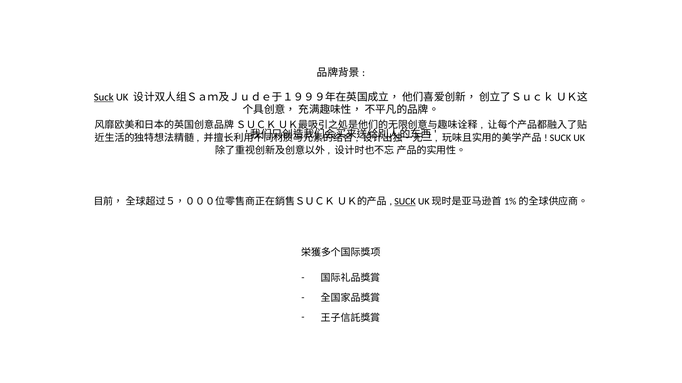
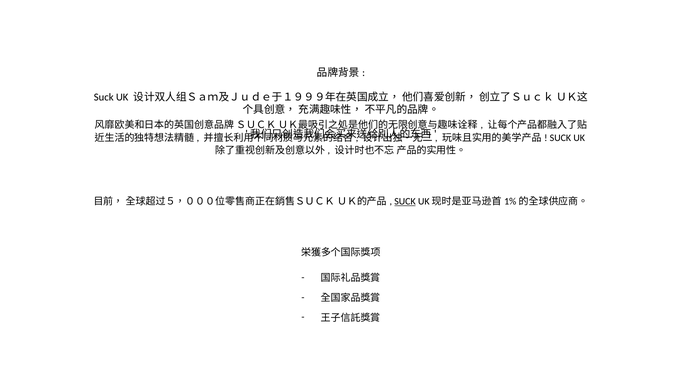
Suck underline: present -> none (104, 97)
